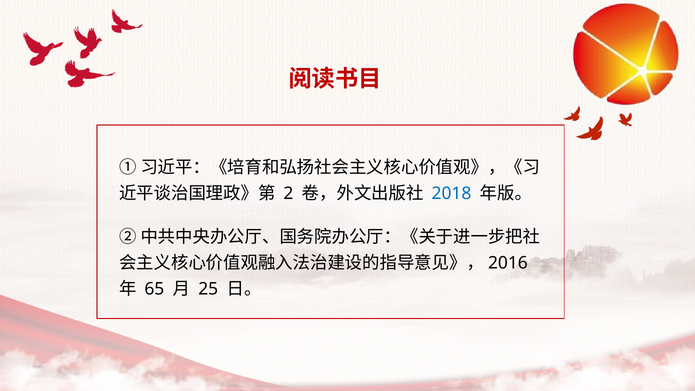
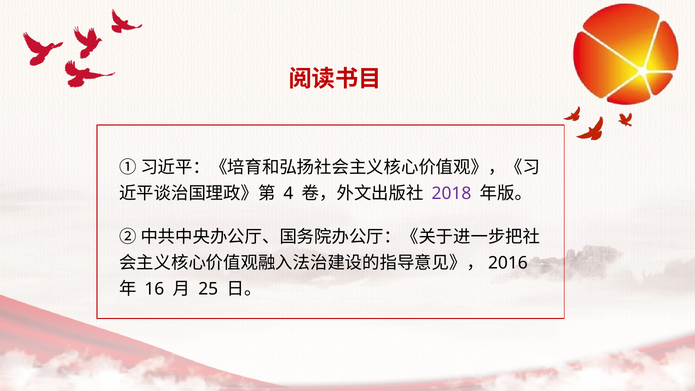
2: 2 -> 4 (288, 194)
2018 colour: blue -> purple (451, 194)
65: 65 -> 16 (154, 289)
